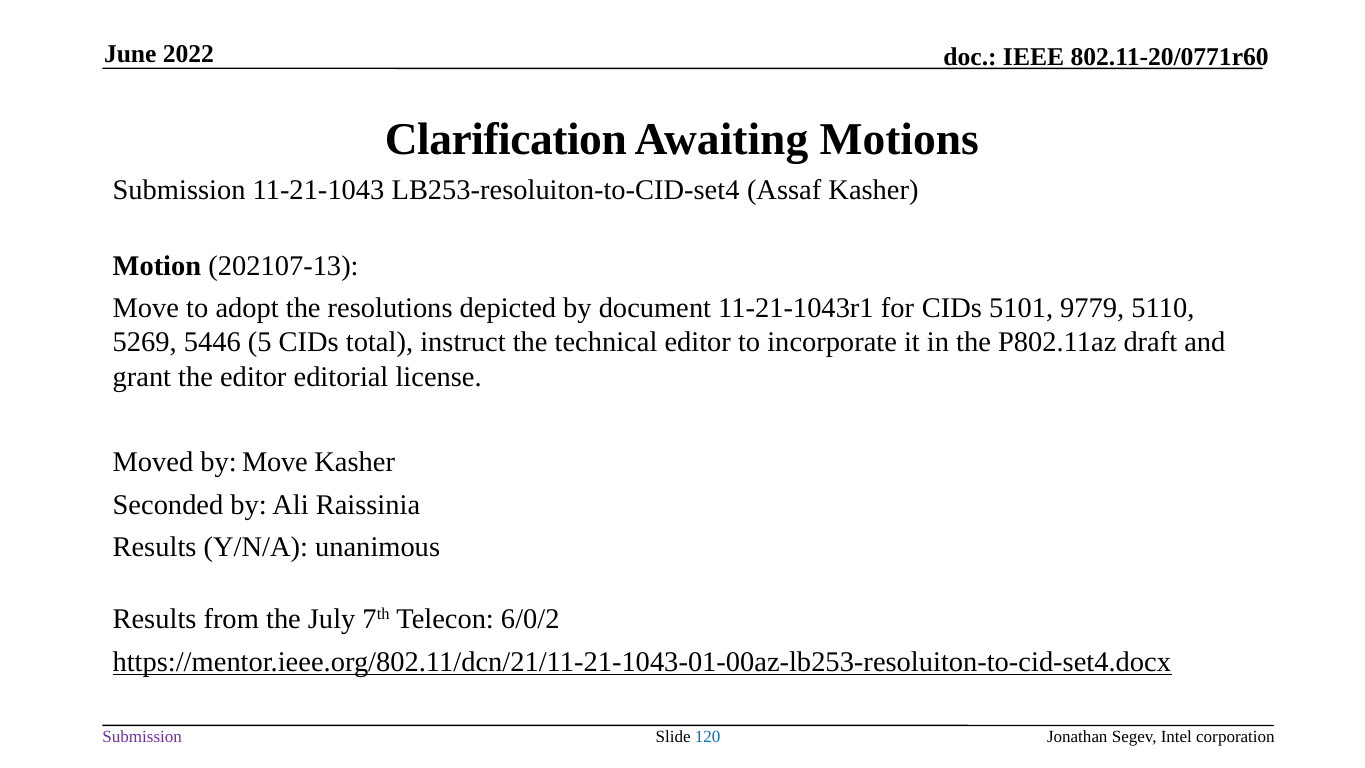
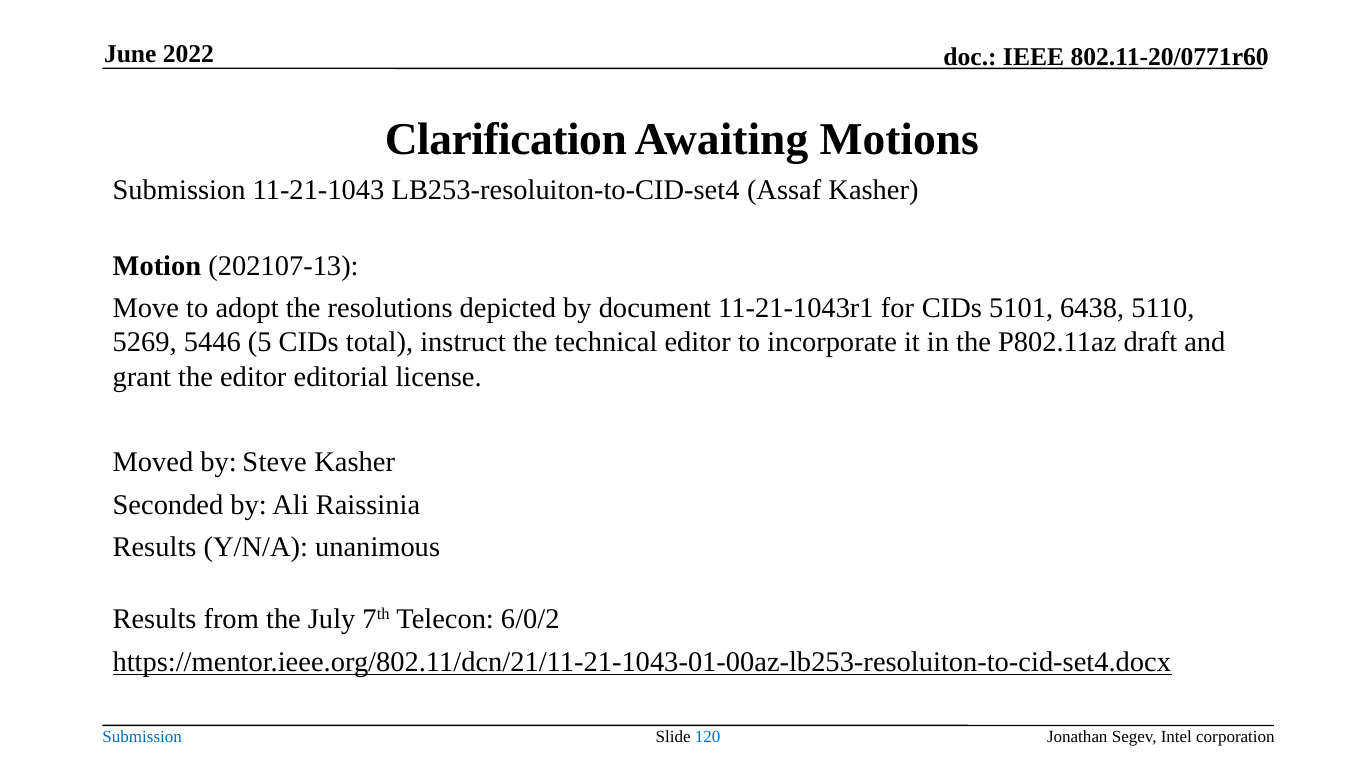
9779: 9779 -> 6438 (1092, 308)
by Move: Move -> Steve (275, 462)
Submission colour: purple -> blue (142, 736)
